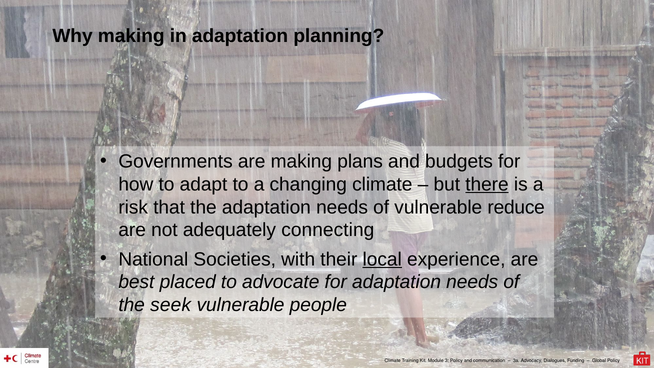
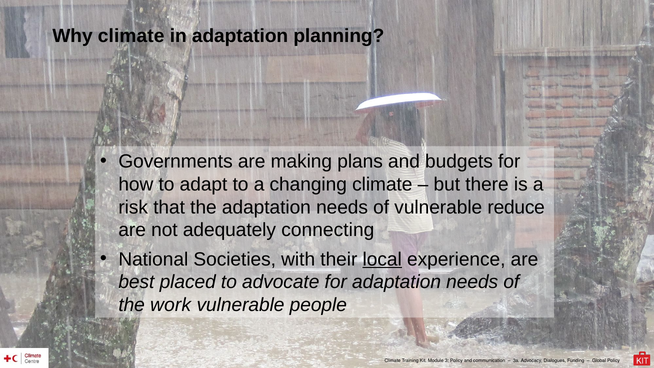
Why making: making -> climate (131, 36)
there underline: present -> none (487, 184)
seek: seek -> work (171, 305)
